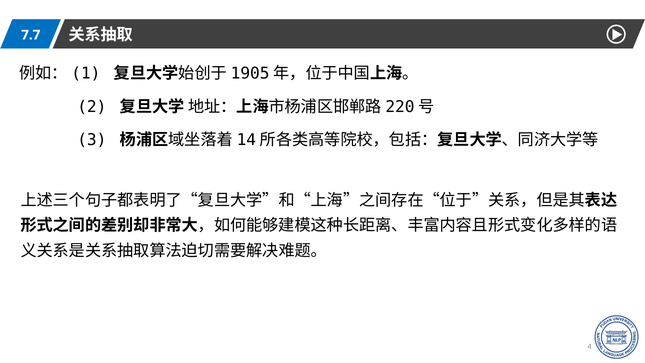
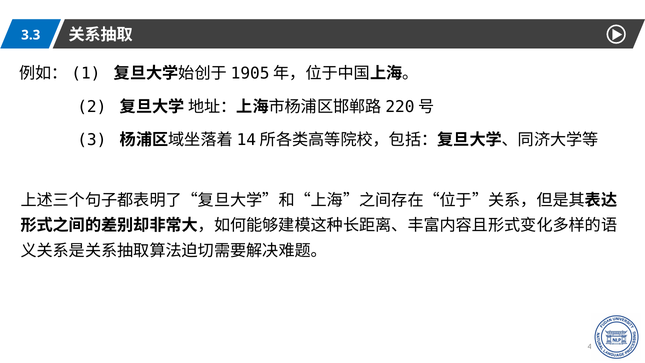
7.7: 7.7 -> 3.3 (31, 35)
